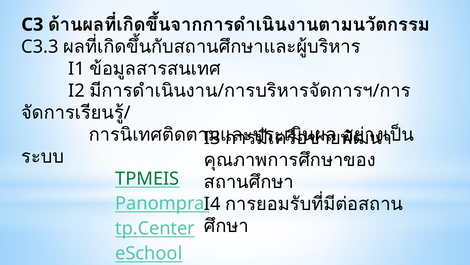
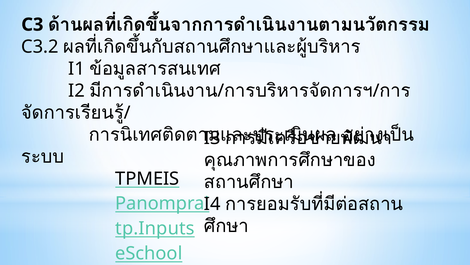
C3.3: C3.3 -> C3.2 (40, 47)
TPMEIS colour: green -> black (147, 178)
tp.Center: tp.Center -> tp.Inputs (155, 228)
